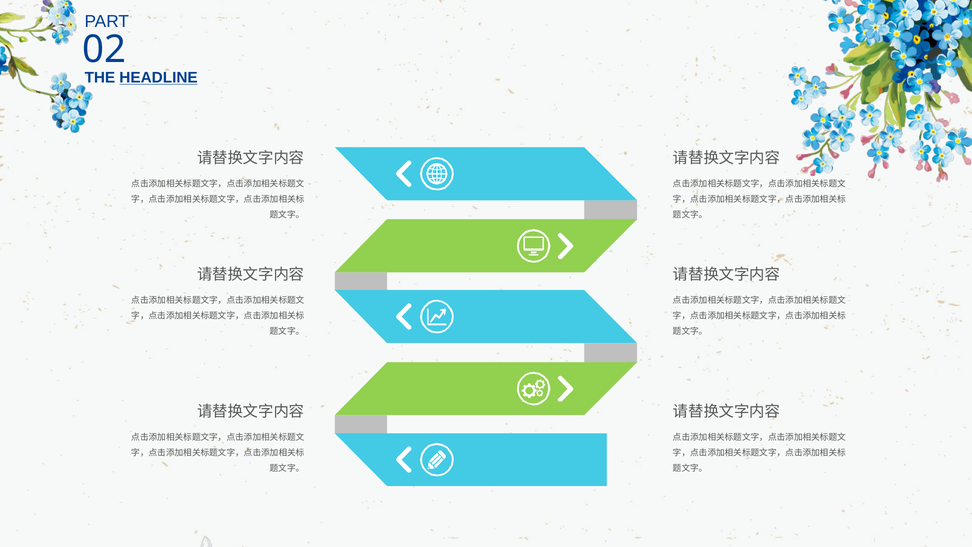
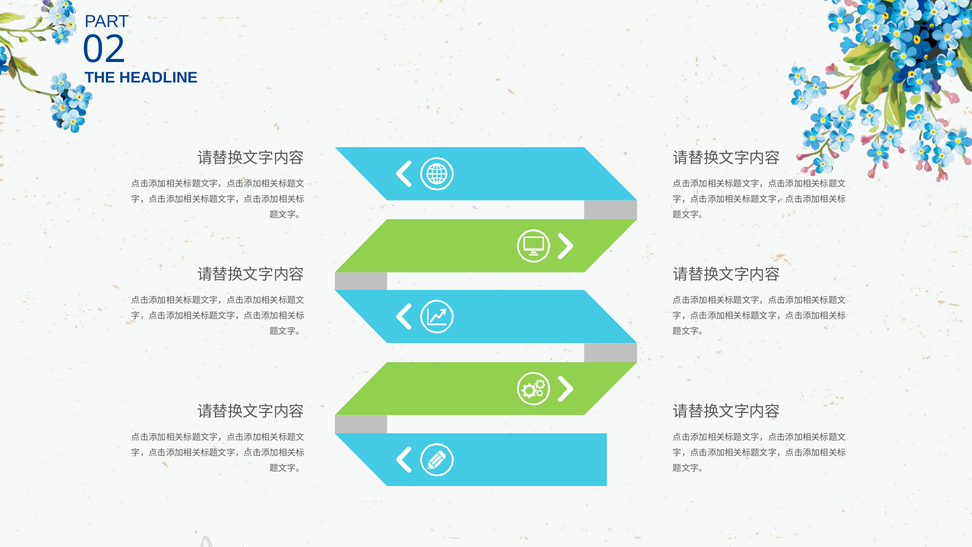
HEADLINE underline: present -> none (159, 78)
